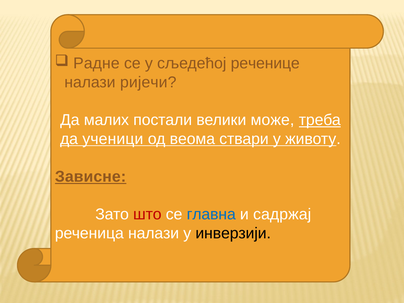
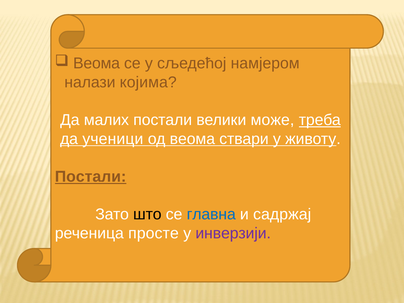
Радне: Радне -> Веома (97, 63)
реченице: реченице -> намјером (265, 63)
ријечи: ријечи -> којима (148, 82)
Зависне: Зависне -> Постали (91, 177)
што colour: red -> black (147, 214)
реченица налази: налази -> просте (153, 233)
инверзији colour: black -> purple (233, 233)
